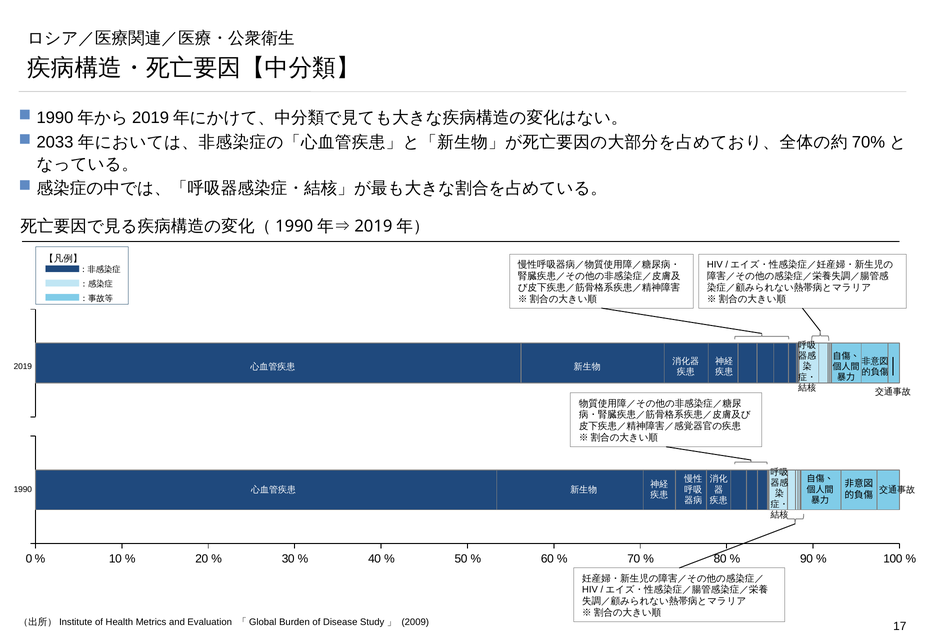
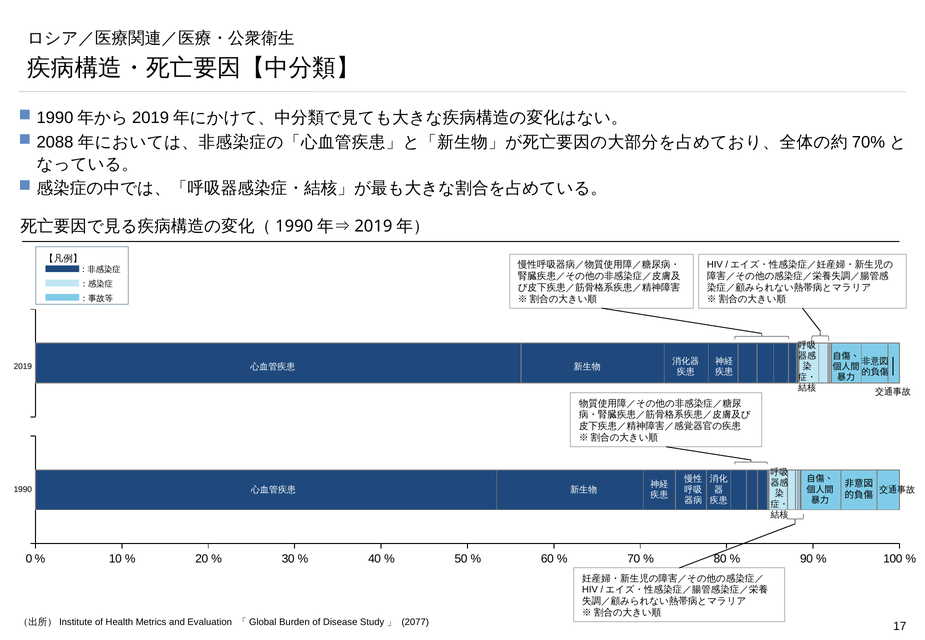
2033: 2033 -> 2088 (55, 142)
2009: 2009 -> 2077 (415, 622)
